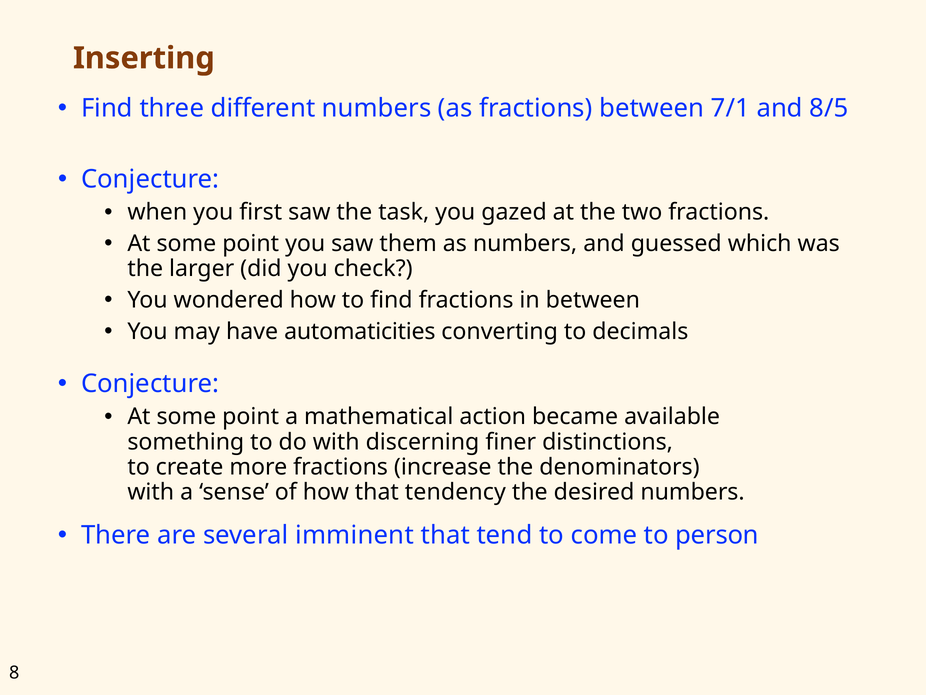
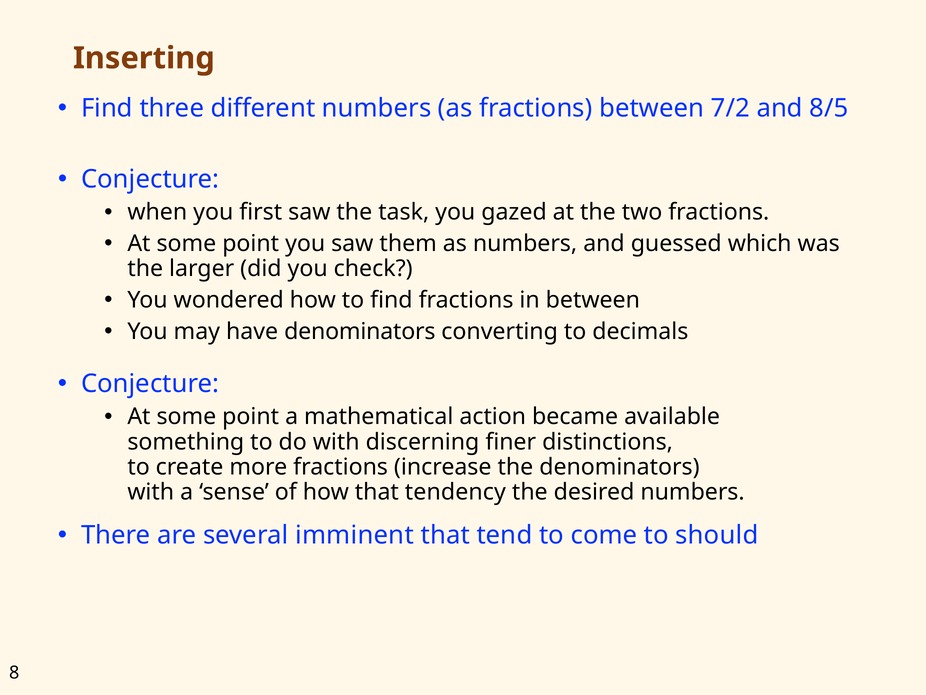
7/1: 7/1 -> 7/2 (730, 108)
have automaticities: automaticities -> denominators (360, 331)
person: person -> should (717, 535)
